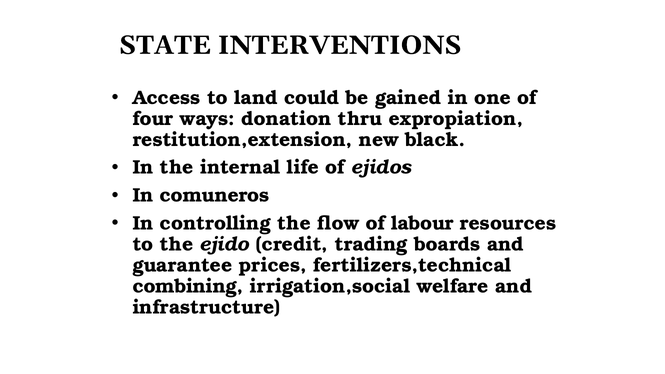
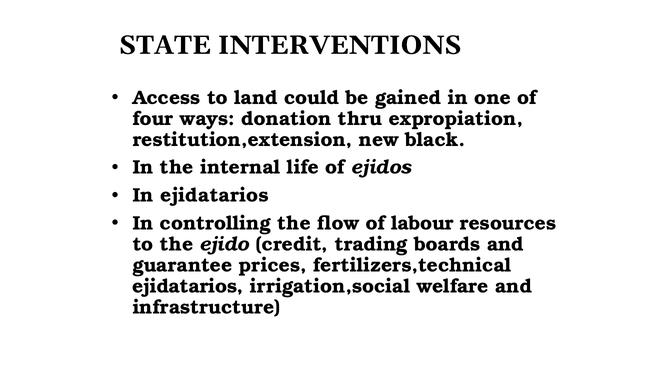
In comuneros: comuneros -> ejidatarios (214, 195)
combining: combining -> ejidatarios (188, 286)
